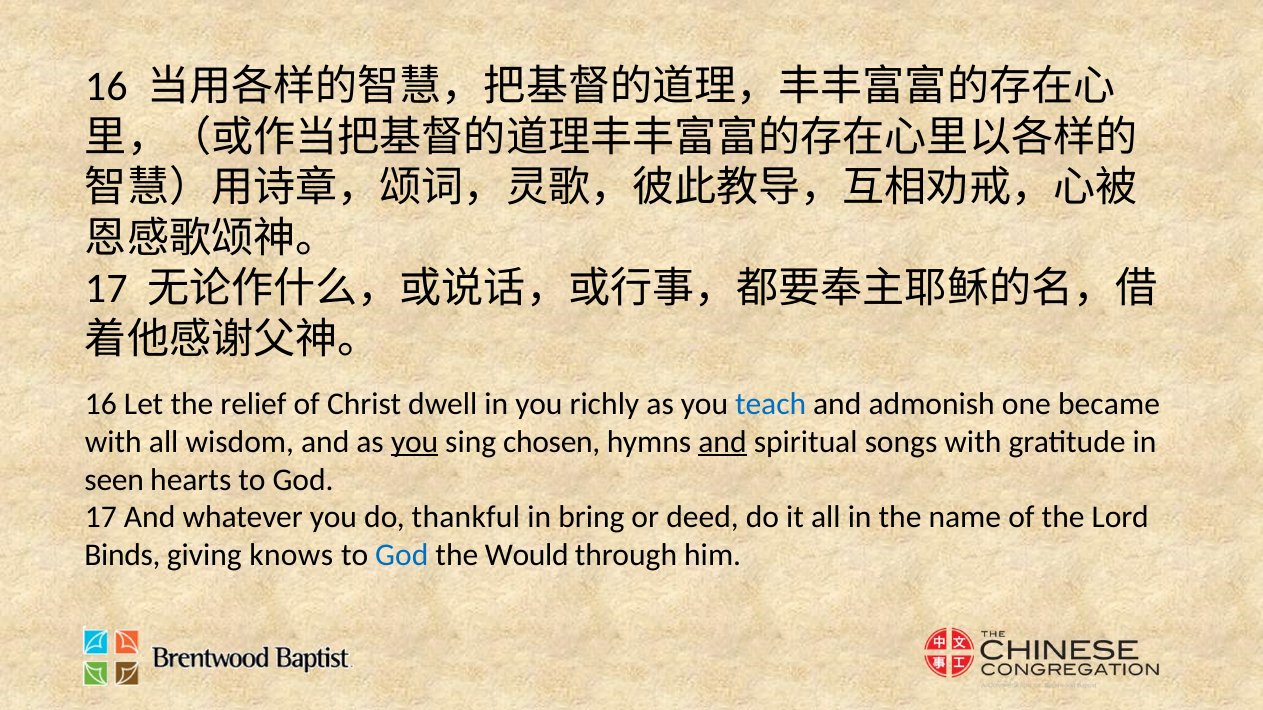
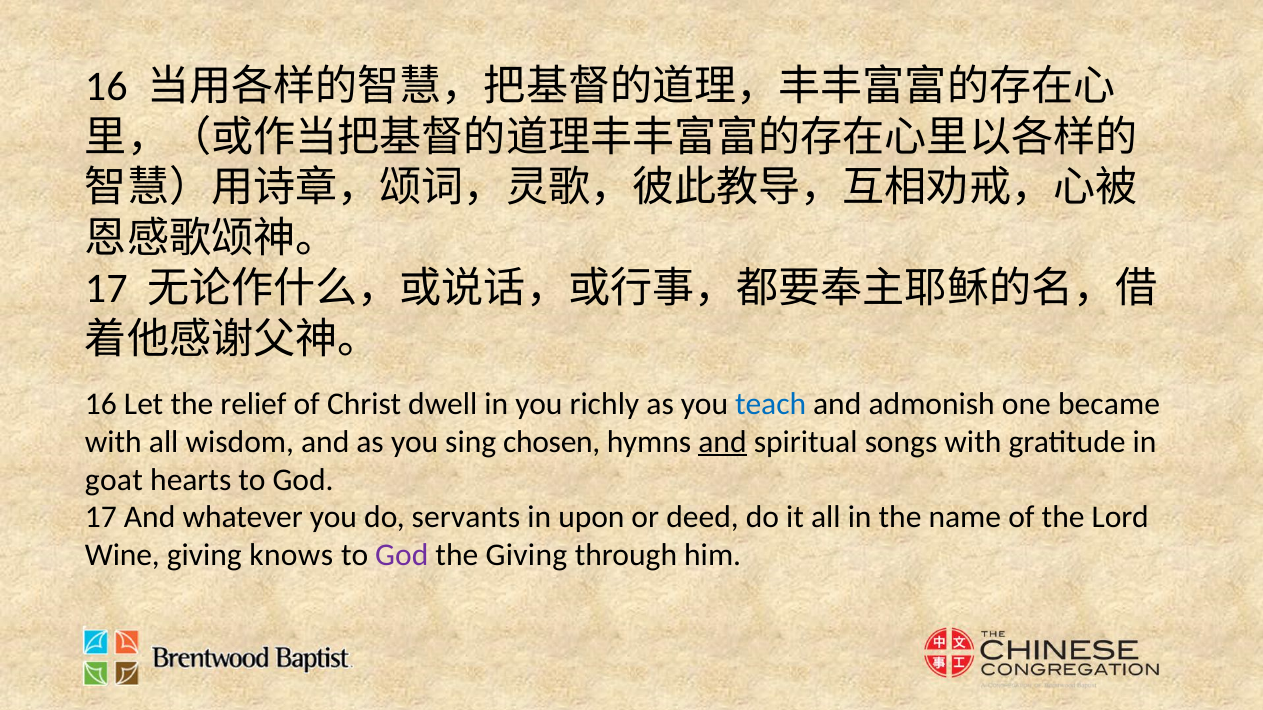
you underline: present -> none (415, 442)
seen: seen -> goat (114, 480)
thankful: thankful -> servants (466, 518)
bring: bring -> upon (591, 518)
Binds: Binds -> Wine (122, 556)
God colour: blue -> purple (402, 556)
the Would: Would -> Giving (526, 556)
